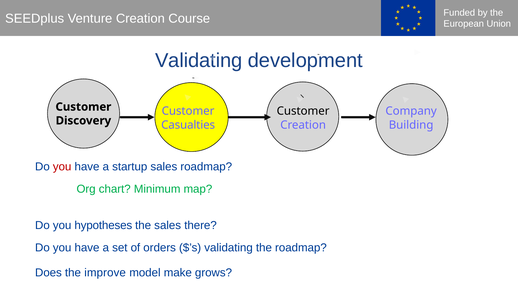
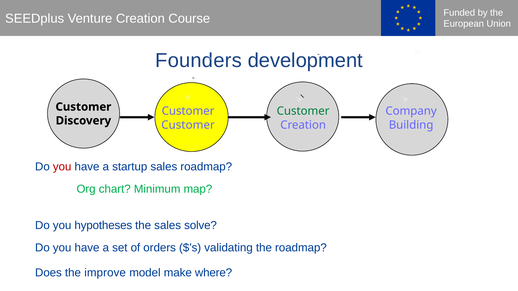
Validating: Validating -> Founders (198, 60)
Customer colour: black -> green (303, 111)
Casualties: Casualties -> Customer (188, 125)
there: there -> solve (201, 226)
grows: grows -> where (214, 273)
